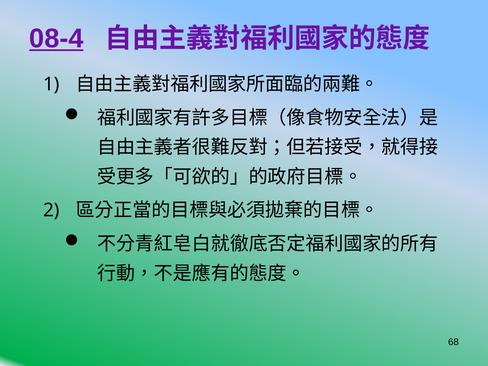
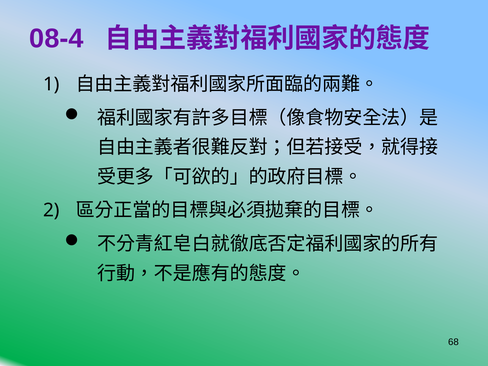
08-4 underline: present -> none (56, 38)
